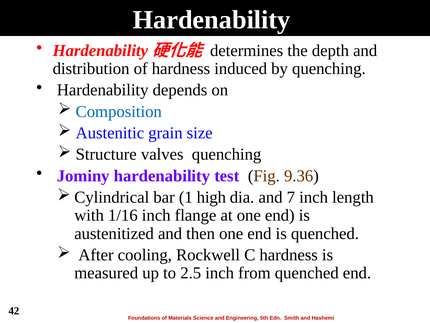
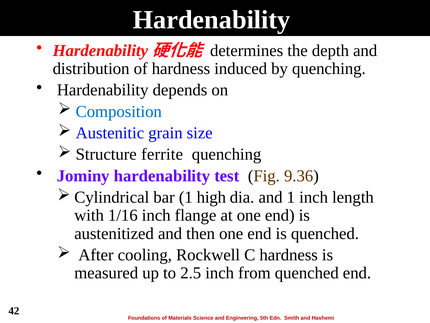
valves: valves -> ferrite (162, 154)
and 7: 7 -> 1 (291, 197)
